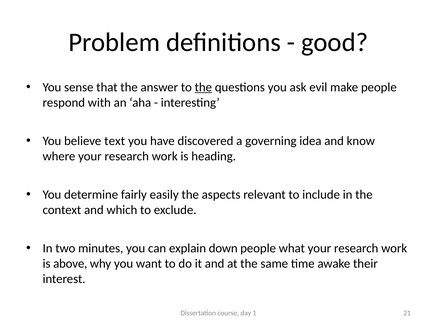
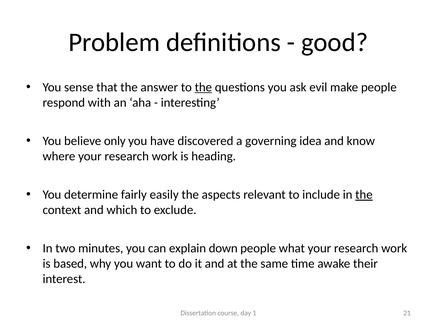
text: text -> only (115, 141)
the underline: none -> present (364, 195)
above: above -> based (70, 263)
